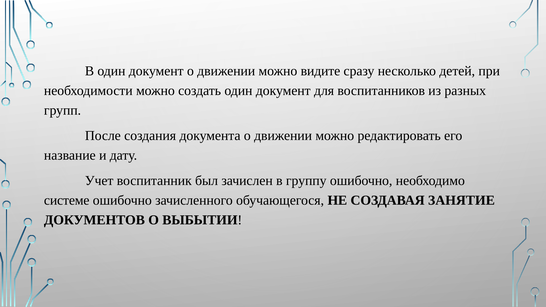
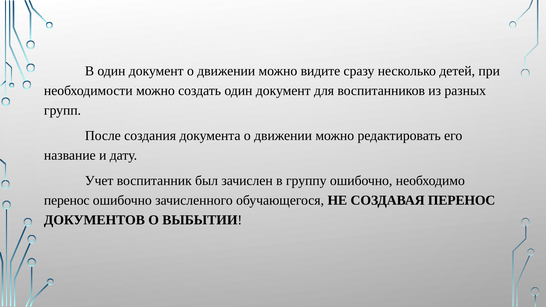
системе: системе -> перенос (67, 200)
СОЗДАВАЯ ЗАНЯТИЕ: ЗАНЯТИЕ -> ПЕРЕНОС (462, 200)
